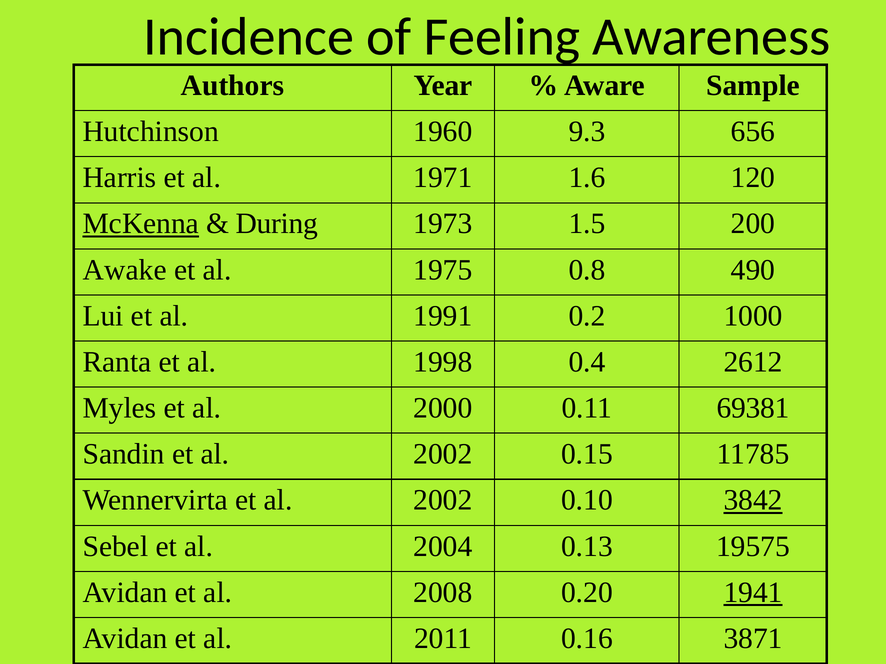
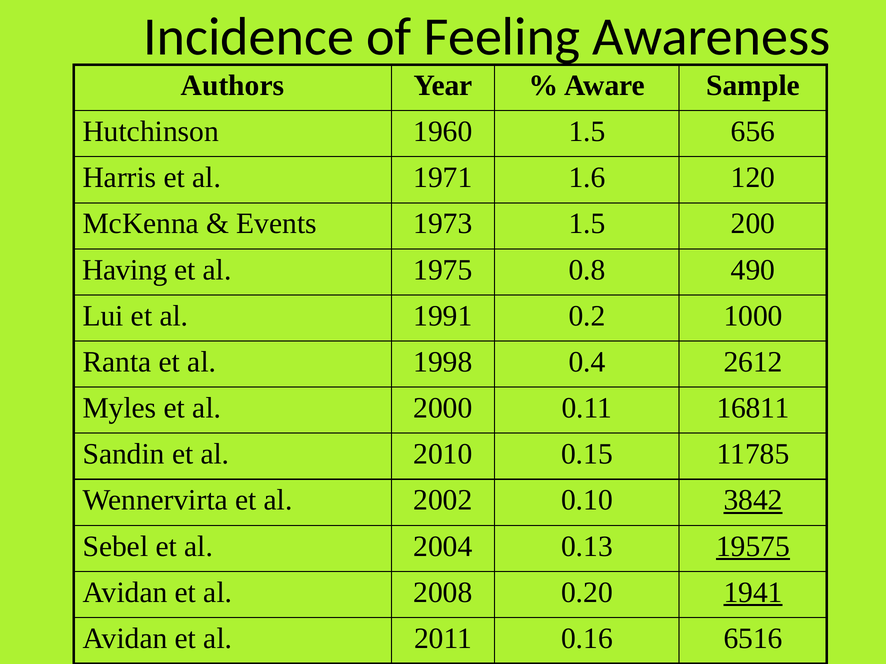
1960 9.3: 9.3 -> 1.5 (587, 132)
McKenna underline: present -> none (141, 224)
During: During -> Events (277, 224)
Awake: Awake -> Having (125, 270)
69381: 69381 -> 16811 (753, 408)
Sandin et al 2002: 2002 -> 2010 (443, 454)
19575 underline: none -> present (753, 547)
3871: 3871 -> 6516 (753, 639)
